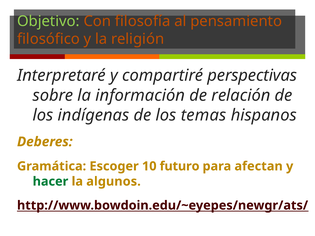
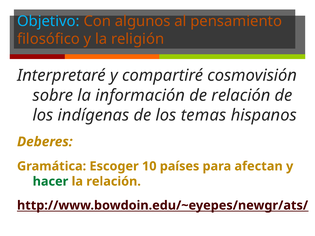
Objetivo colour: light green -> light blue (48, 21)
filosofía: filosofía -> algunos (143, 21)
perspectivas: perspectivas -> cosmovisión (252, 76)
futuro: futuro -> países (180, 166)
la algunos: algunos -> relación (114, 182)
